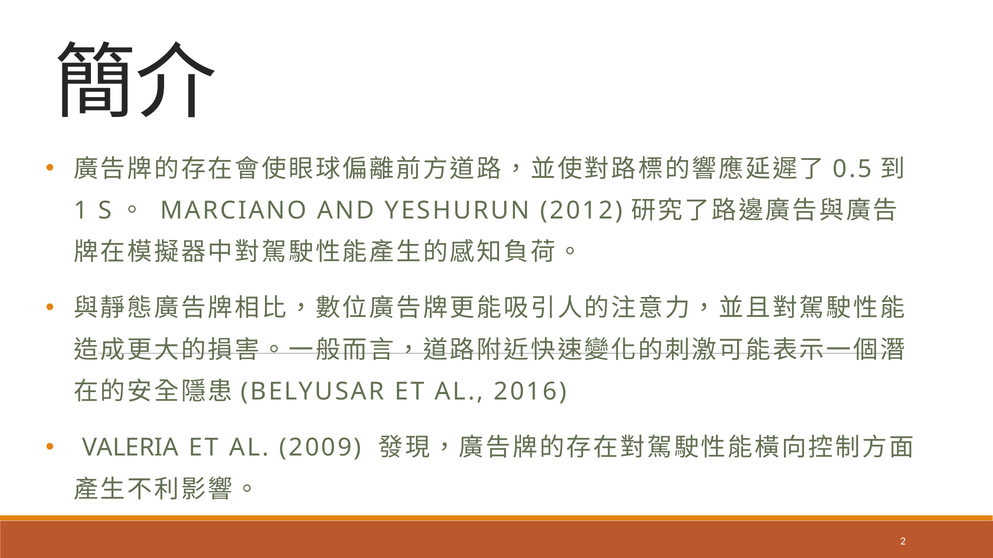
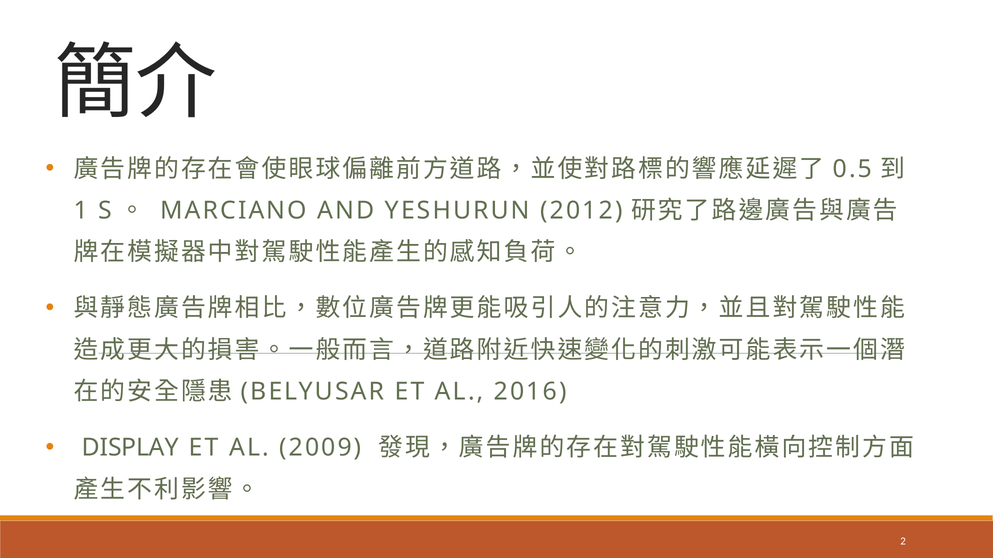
VALERIA: VALERIA -> DISPLAY (130, 448)
